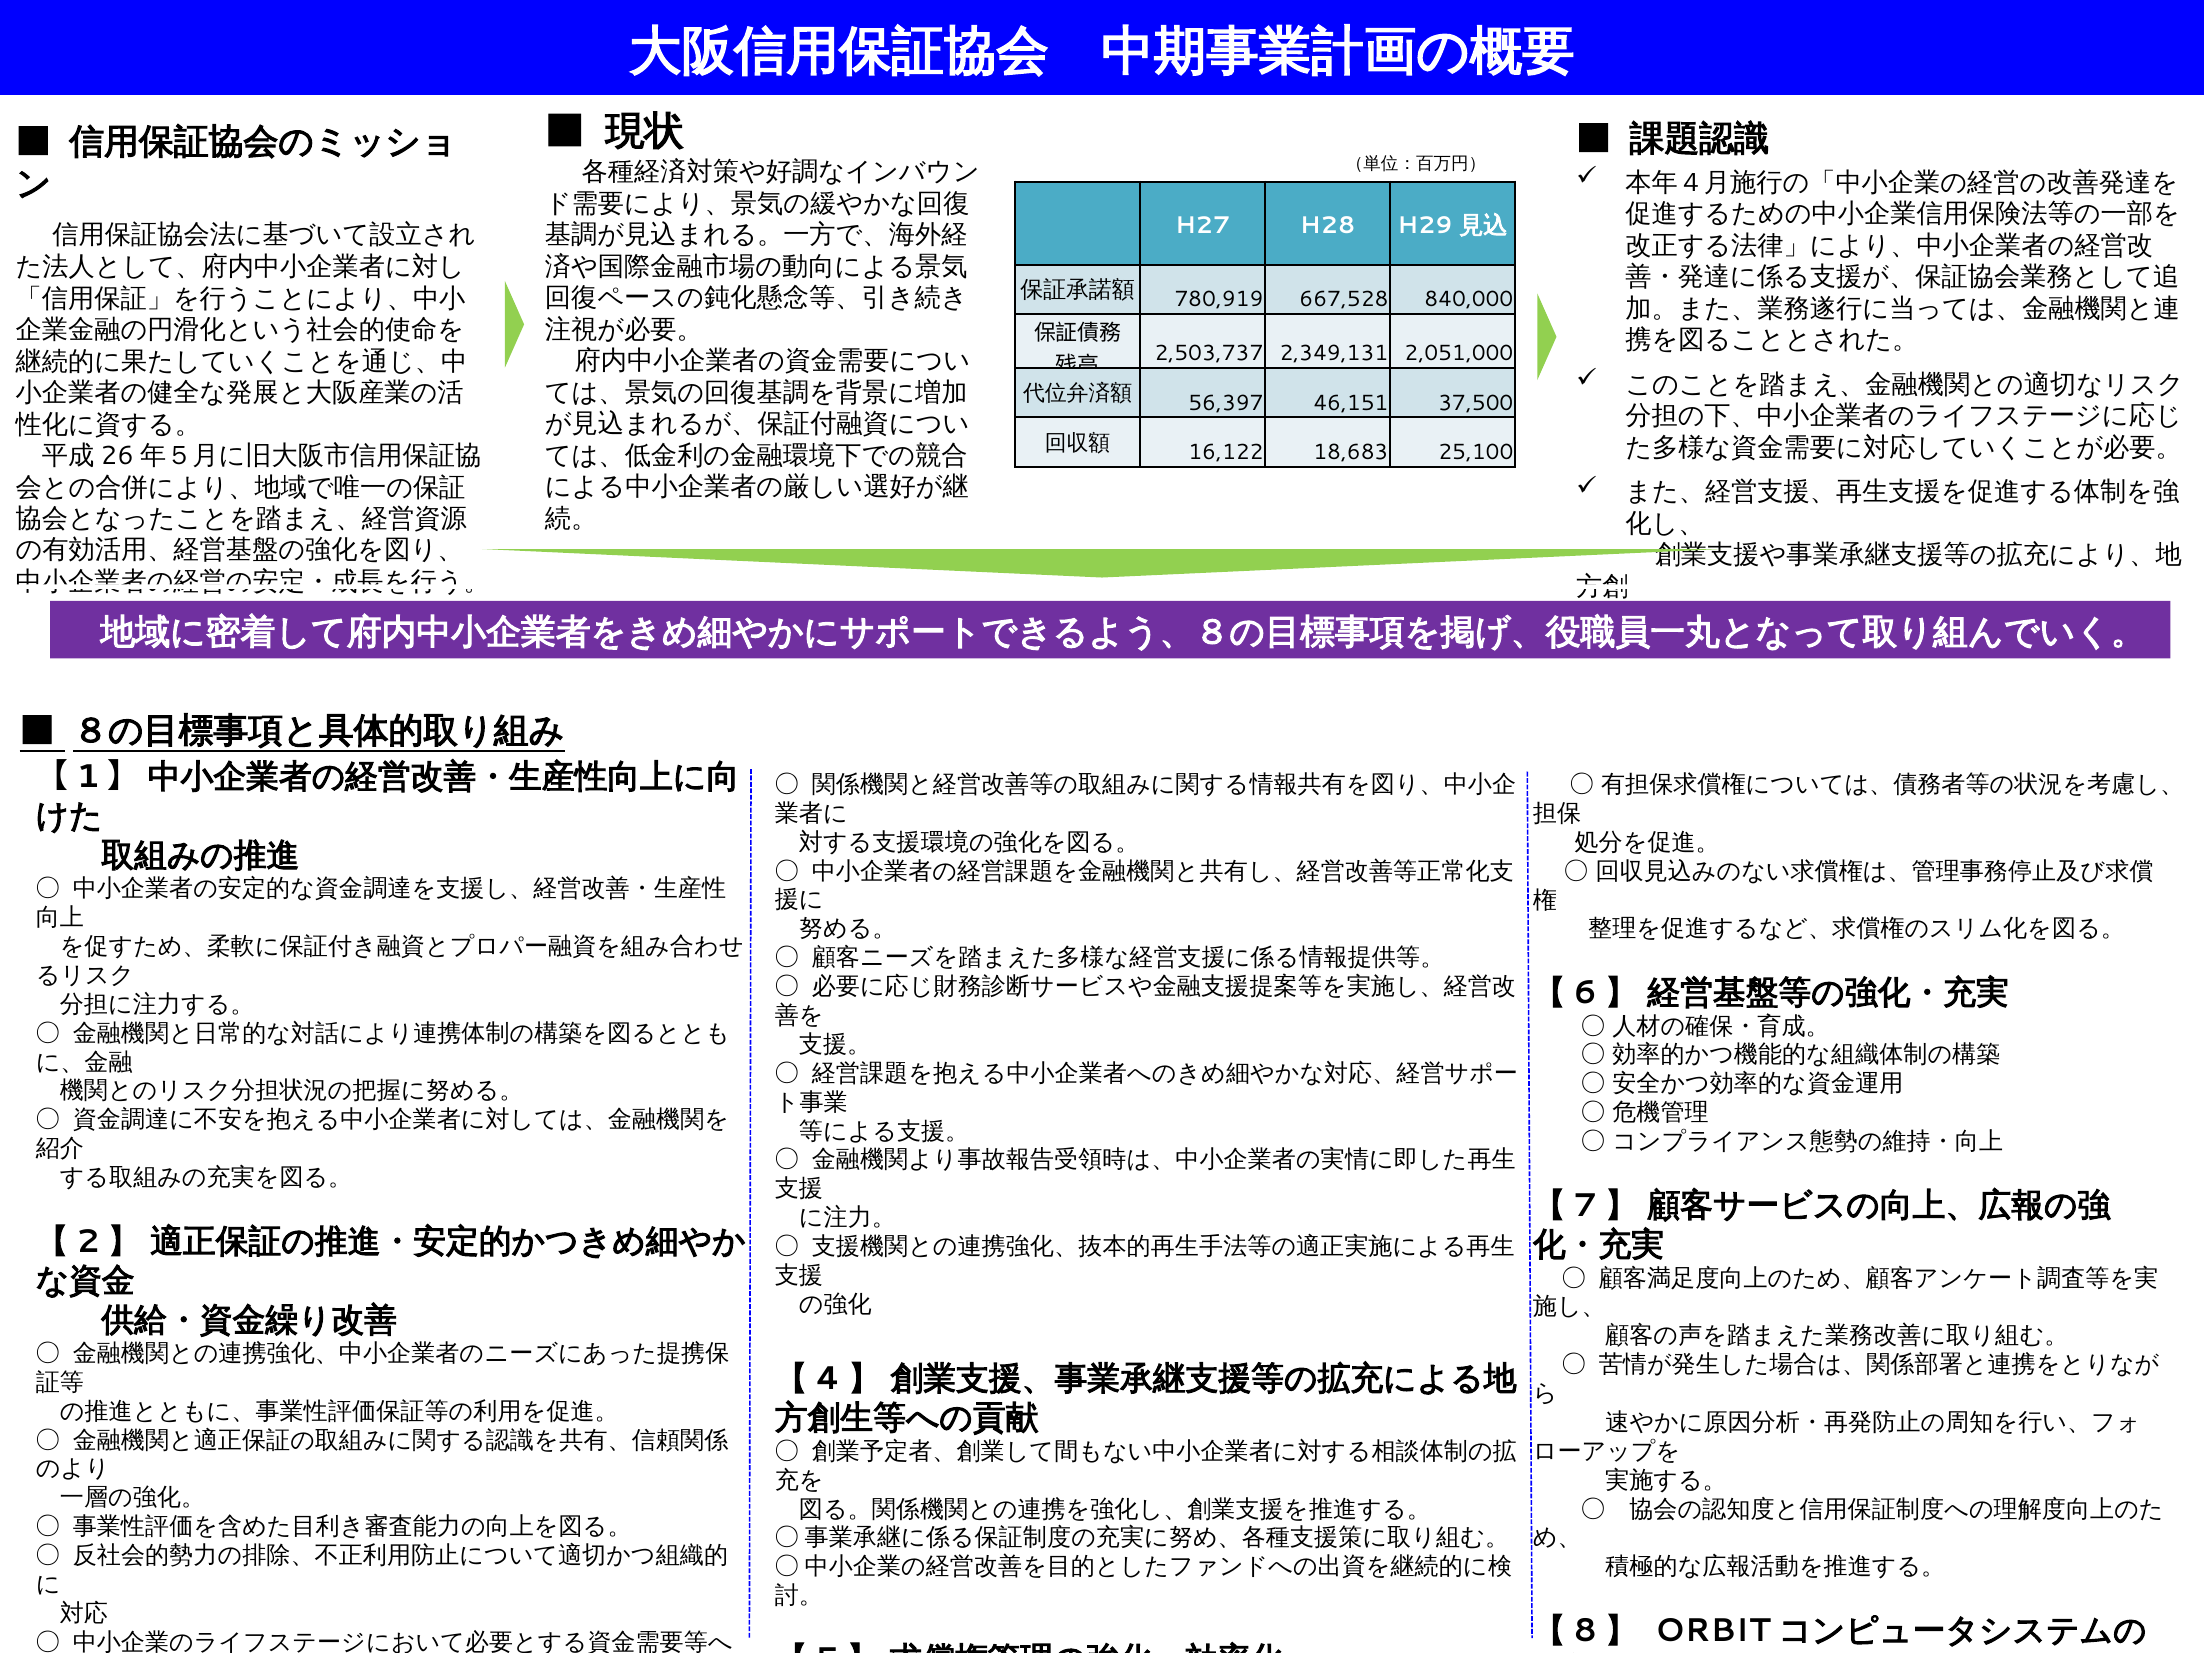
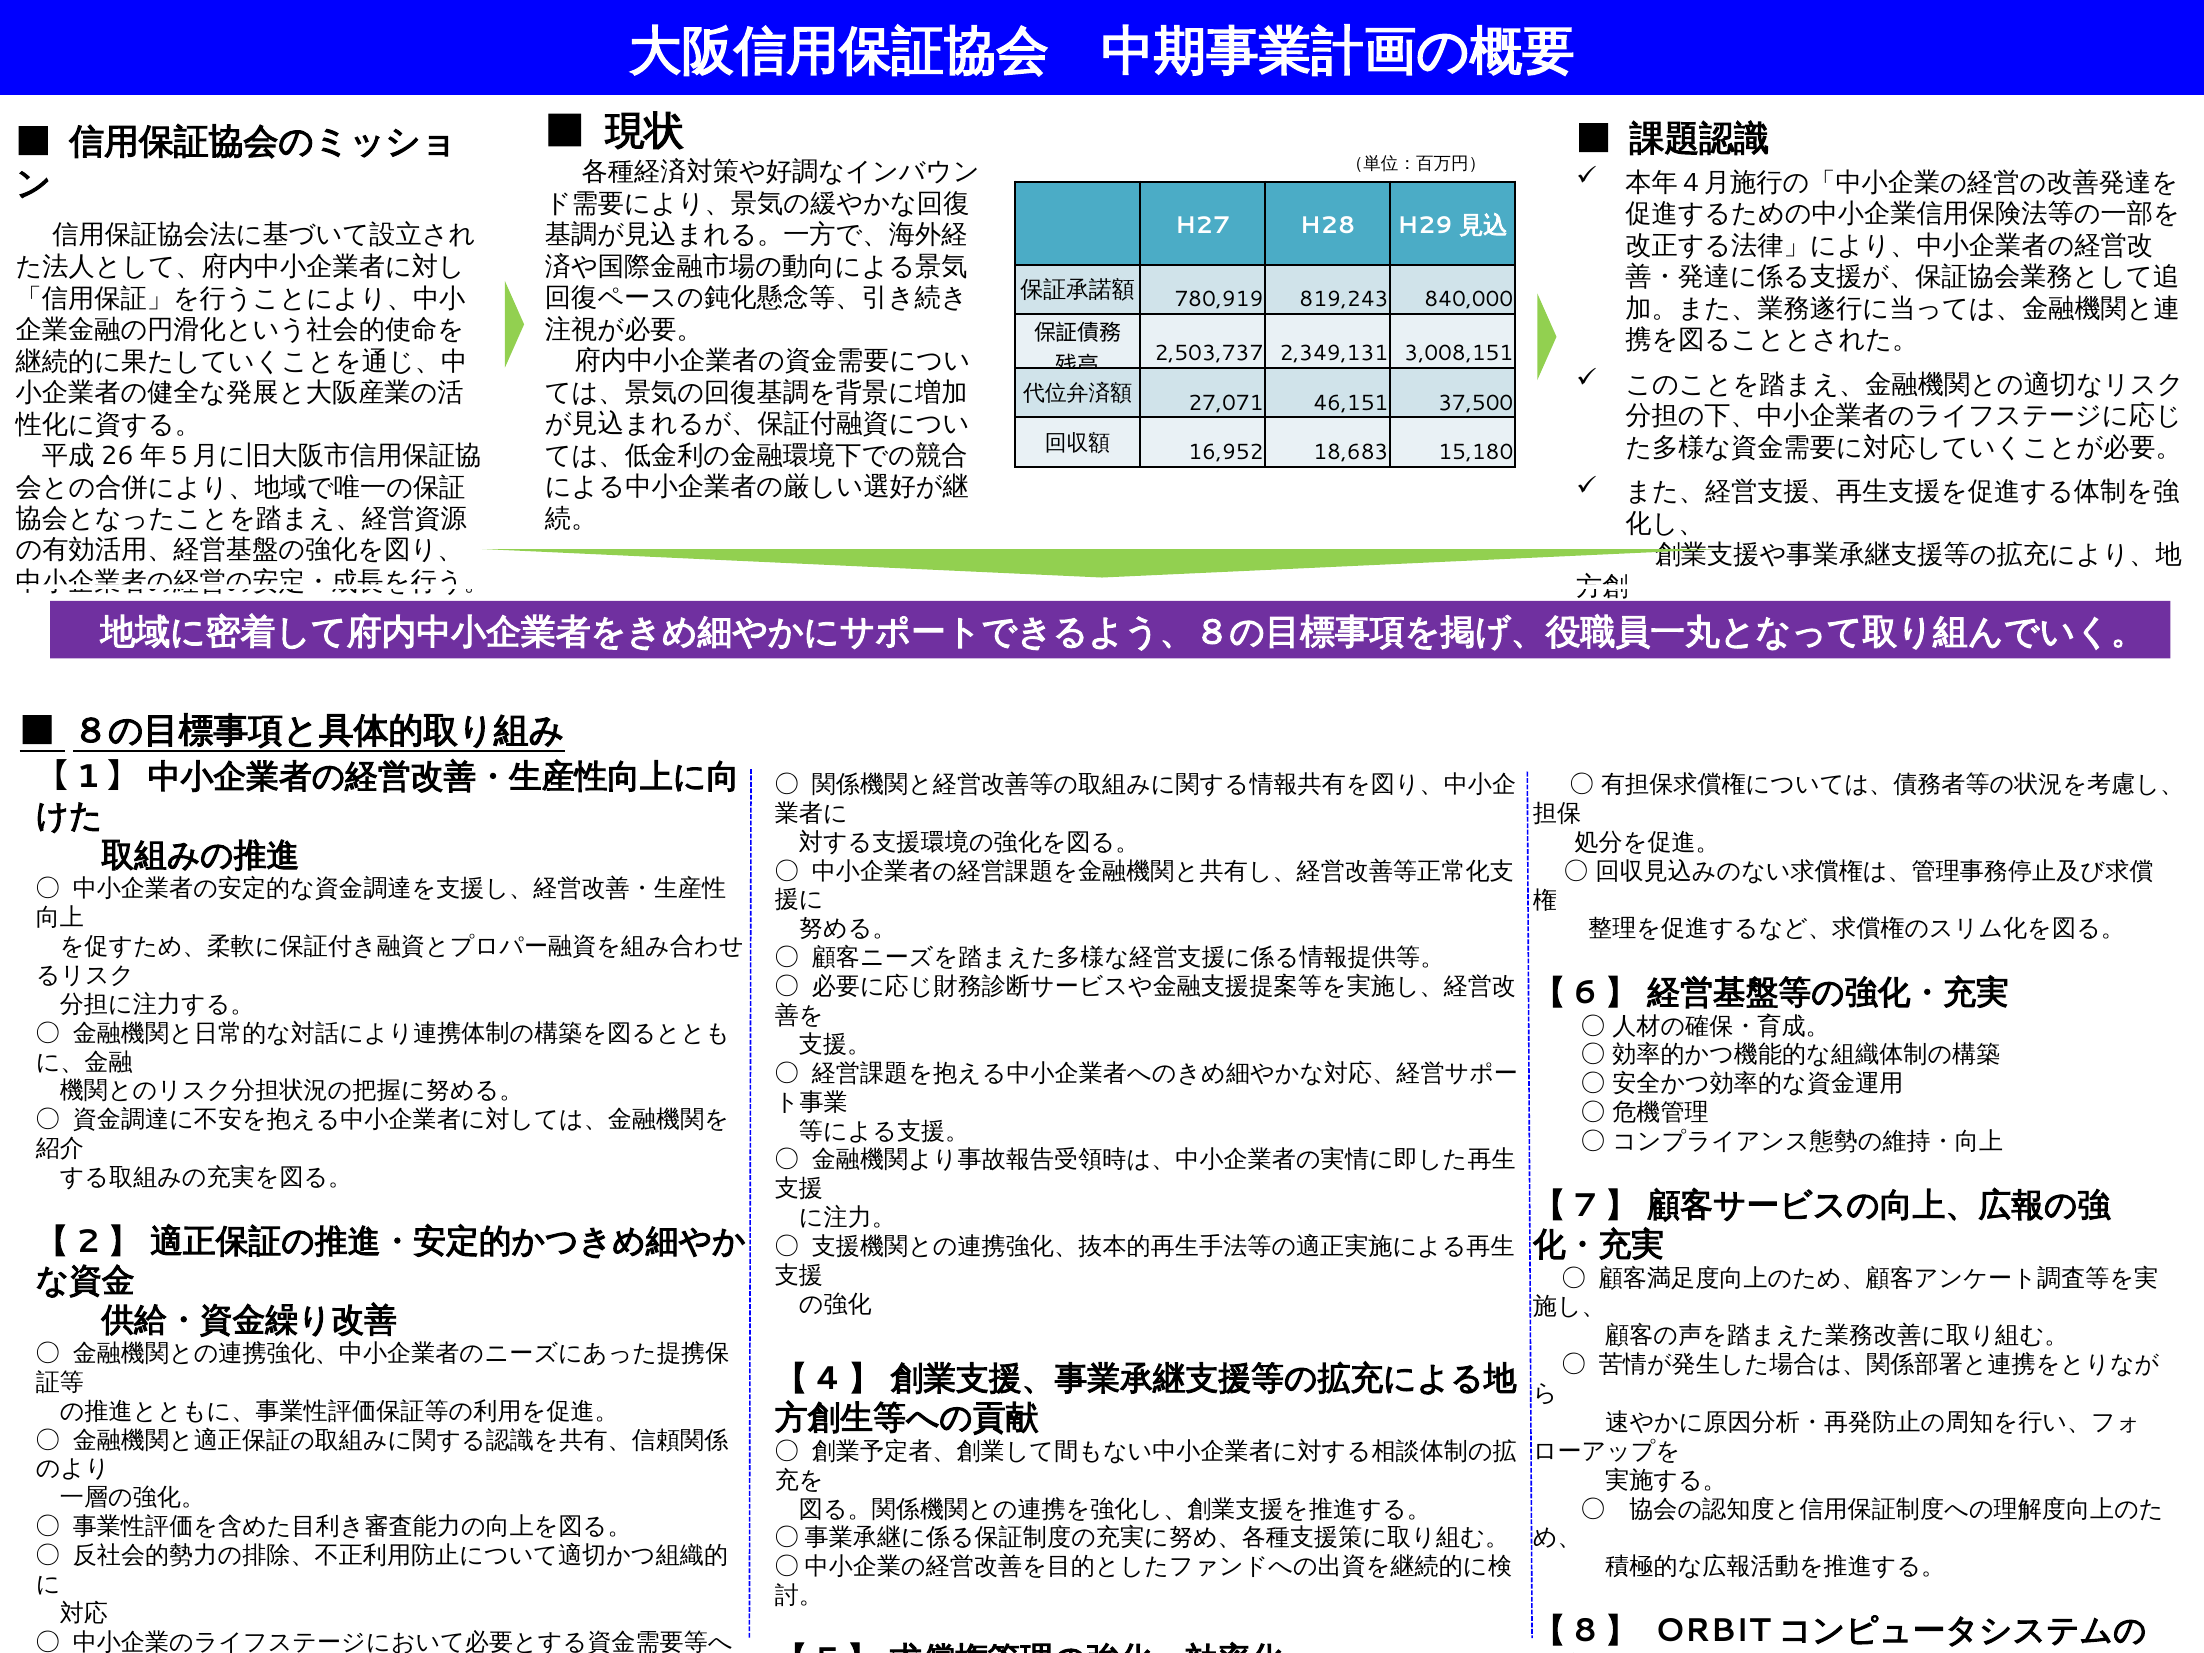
667,528: 667,528 -> 819,243 (1344, 300)
2,051,000: 2,051,000 -> 3,008,151 (1459, 354)
56,397: 56,397 -> 27,071 (1226, 403)
16,122: 16,122 -> 16,952 (1226, 452)
25,100: 25,100 -> 15,180 (1476, 452)
